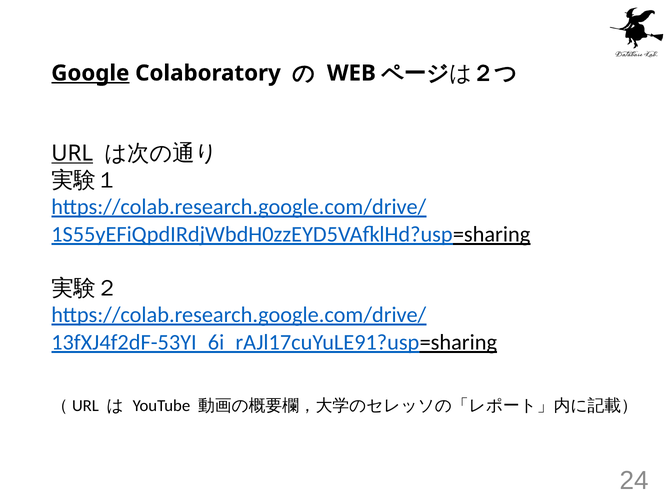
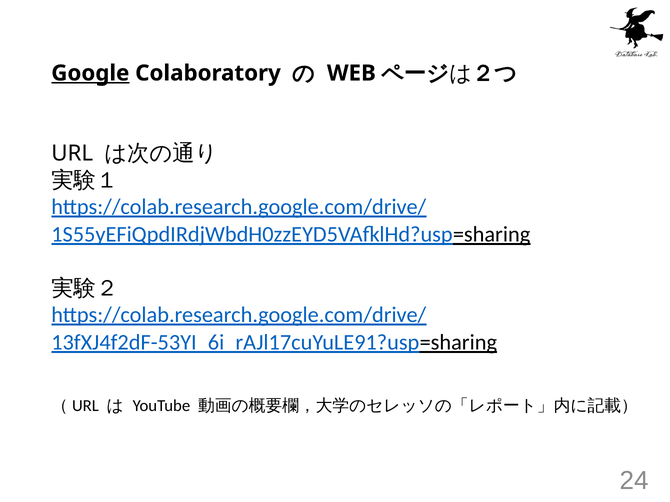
URL underline: present -> none (72, 154)
